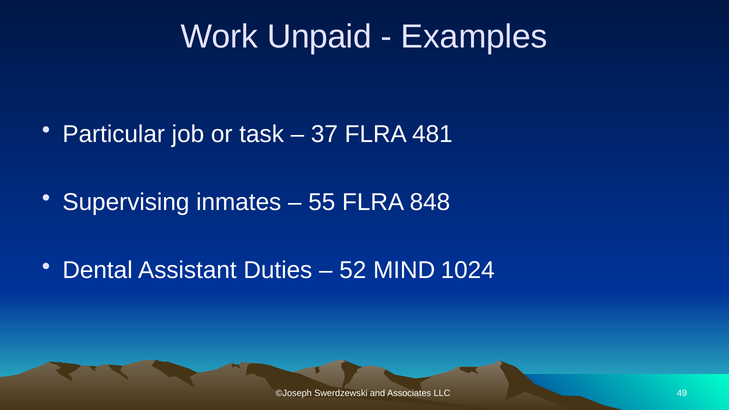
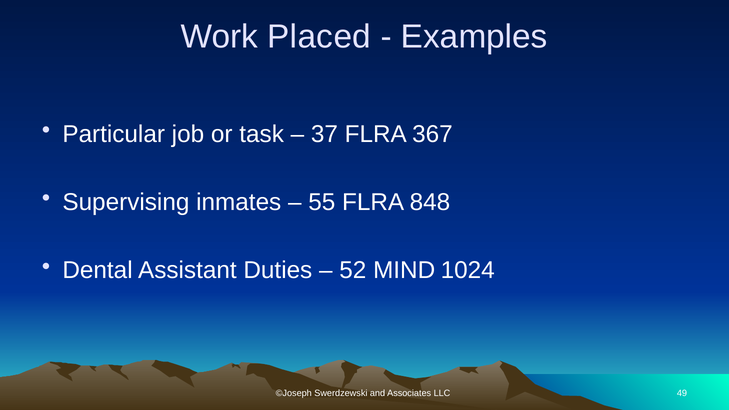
Unpaid: Unpaid -> Placed (319, 37)
481: 481 -> 367 (432, 134)
